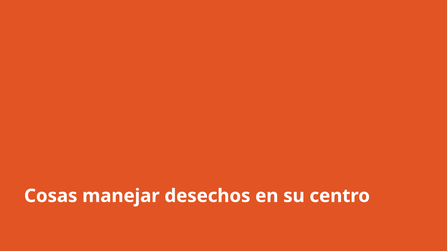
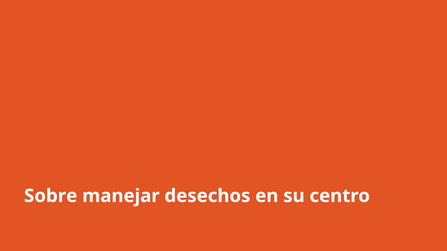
Cosas: Cosas -> Sobre (51, 196)
